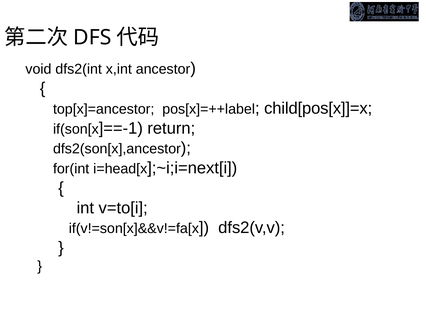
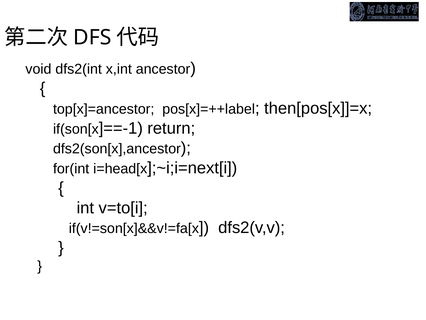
child[pos[x]]=x: child[pos[x]]=x -> then[pos[x]]=x (318, 108)
